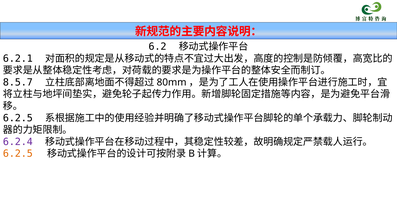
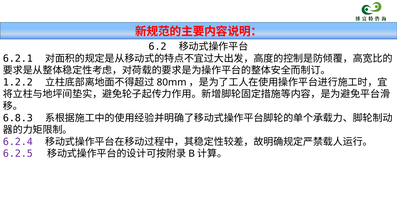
8.5.7: 8.5.7 -> 1.2.2 (18, 82)
6.2.5: 6.2.5 -> 6.8.3 (18, 118)
6.2.5 colour: orange -> purple (18, 154)
